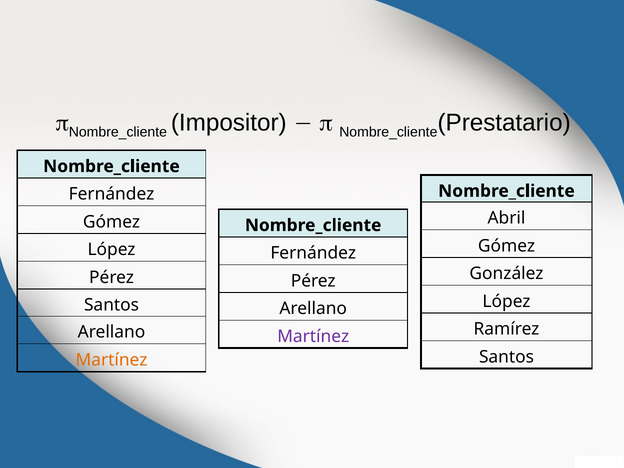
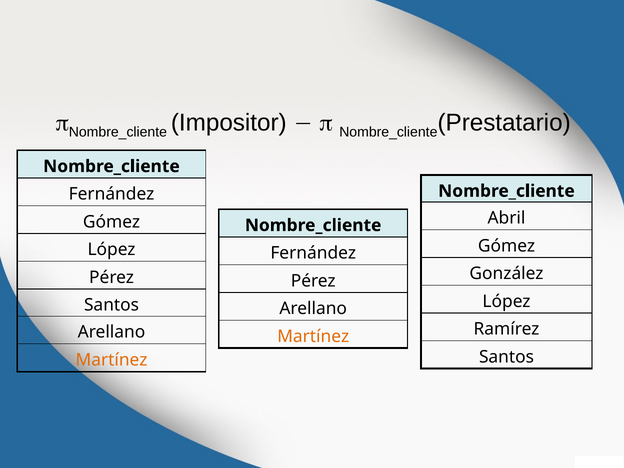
Martínez colour: purple -> orange (313, 336)
